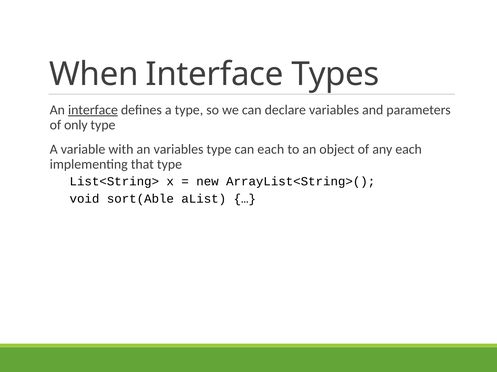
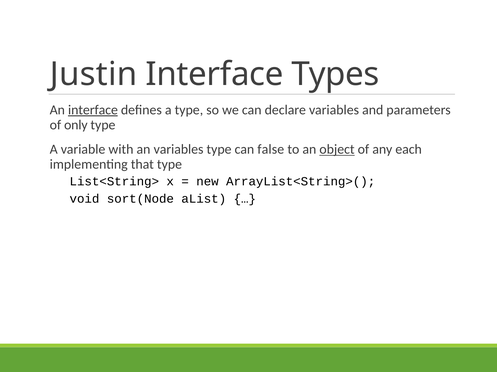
When: When -> Justin (94, 74)
can each: each -> false (271, 150)
object underline: none -> present (337, 150)
sort(Able: sort(Able -> sort(Node (140, 199)
